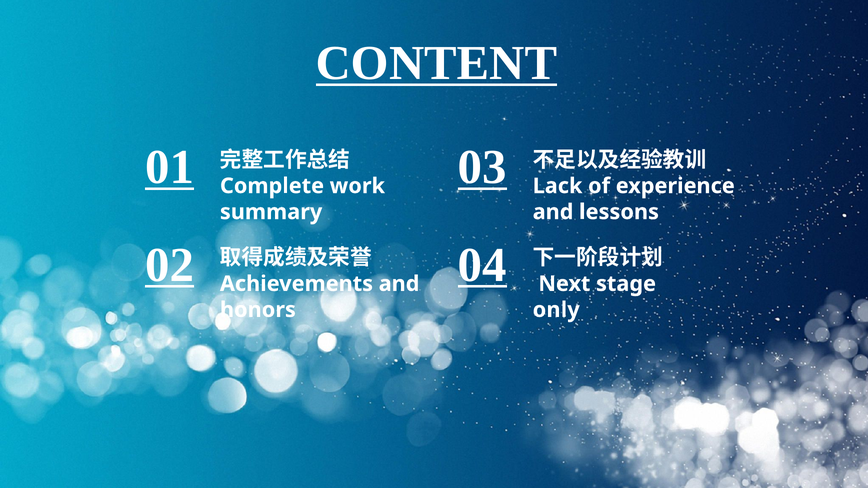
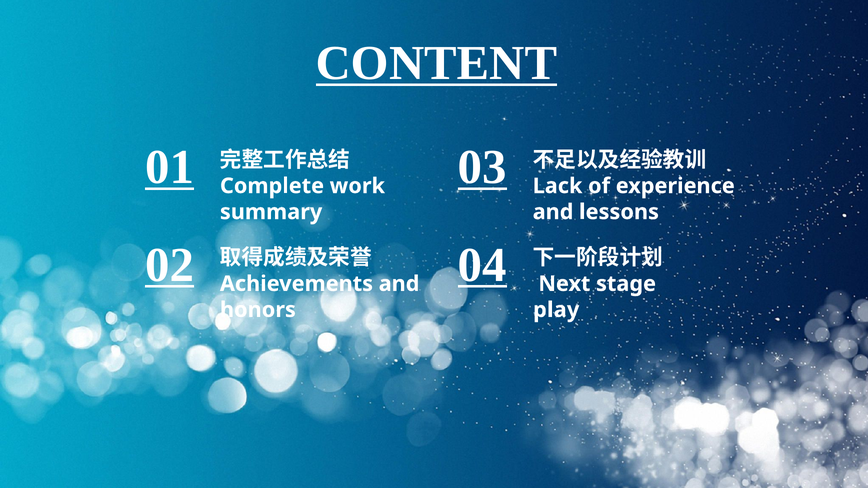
only: only -> play (556, 310)
